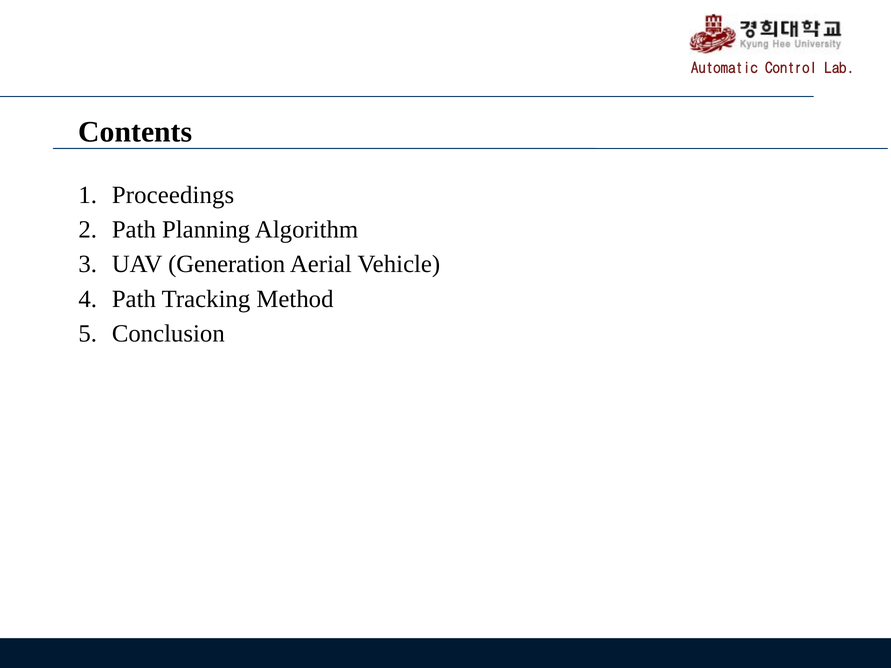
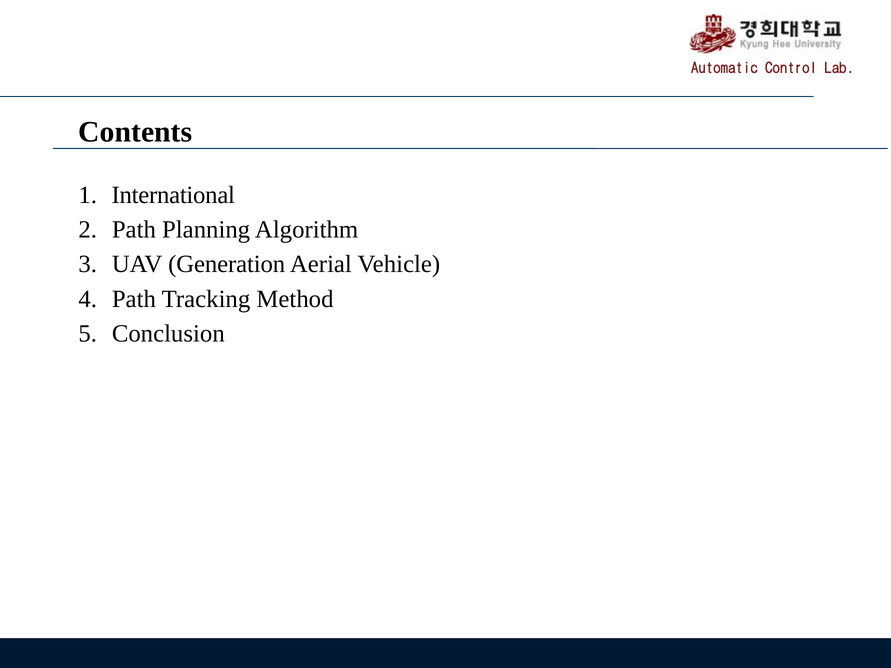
Proceedings: Proceedings -> International (173, 195)
